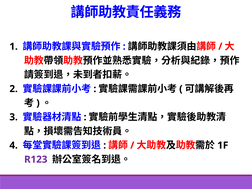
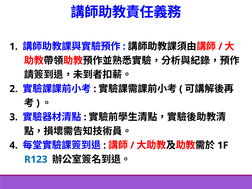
R123 colour: purple -> blue (36, 159)
